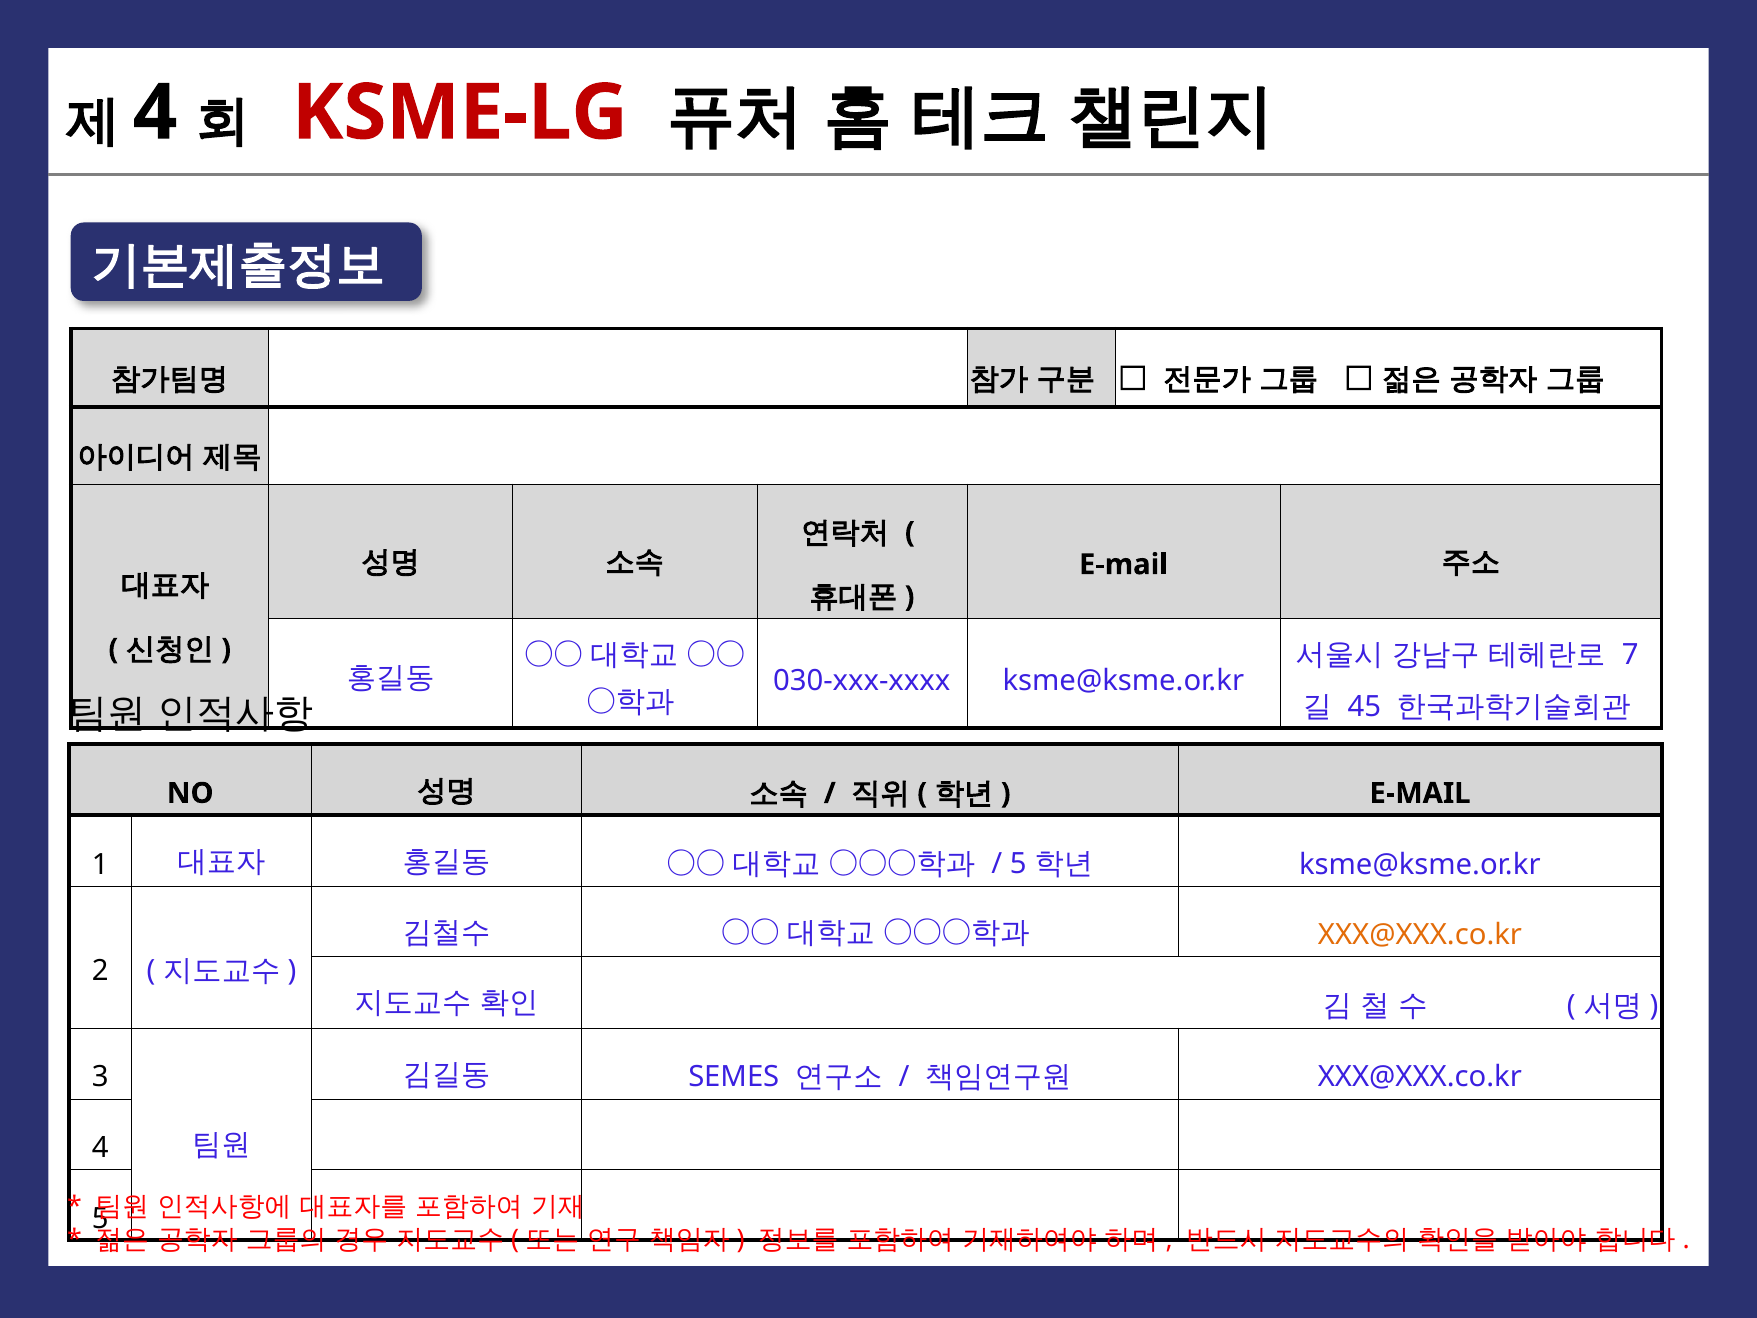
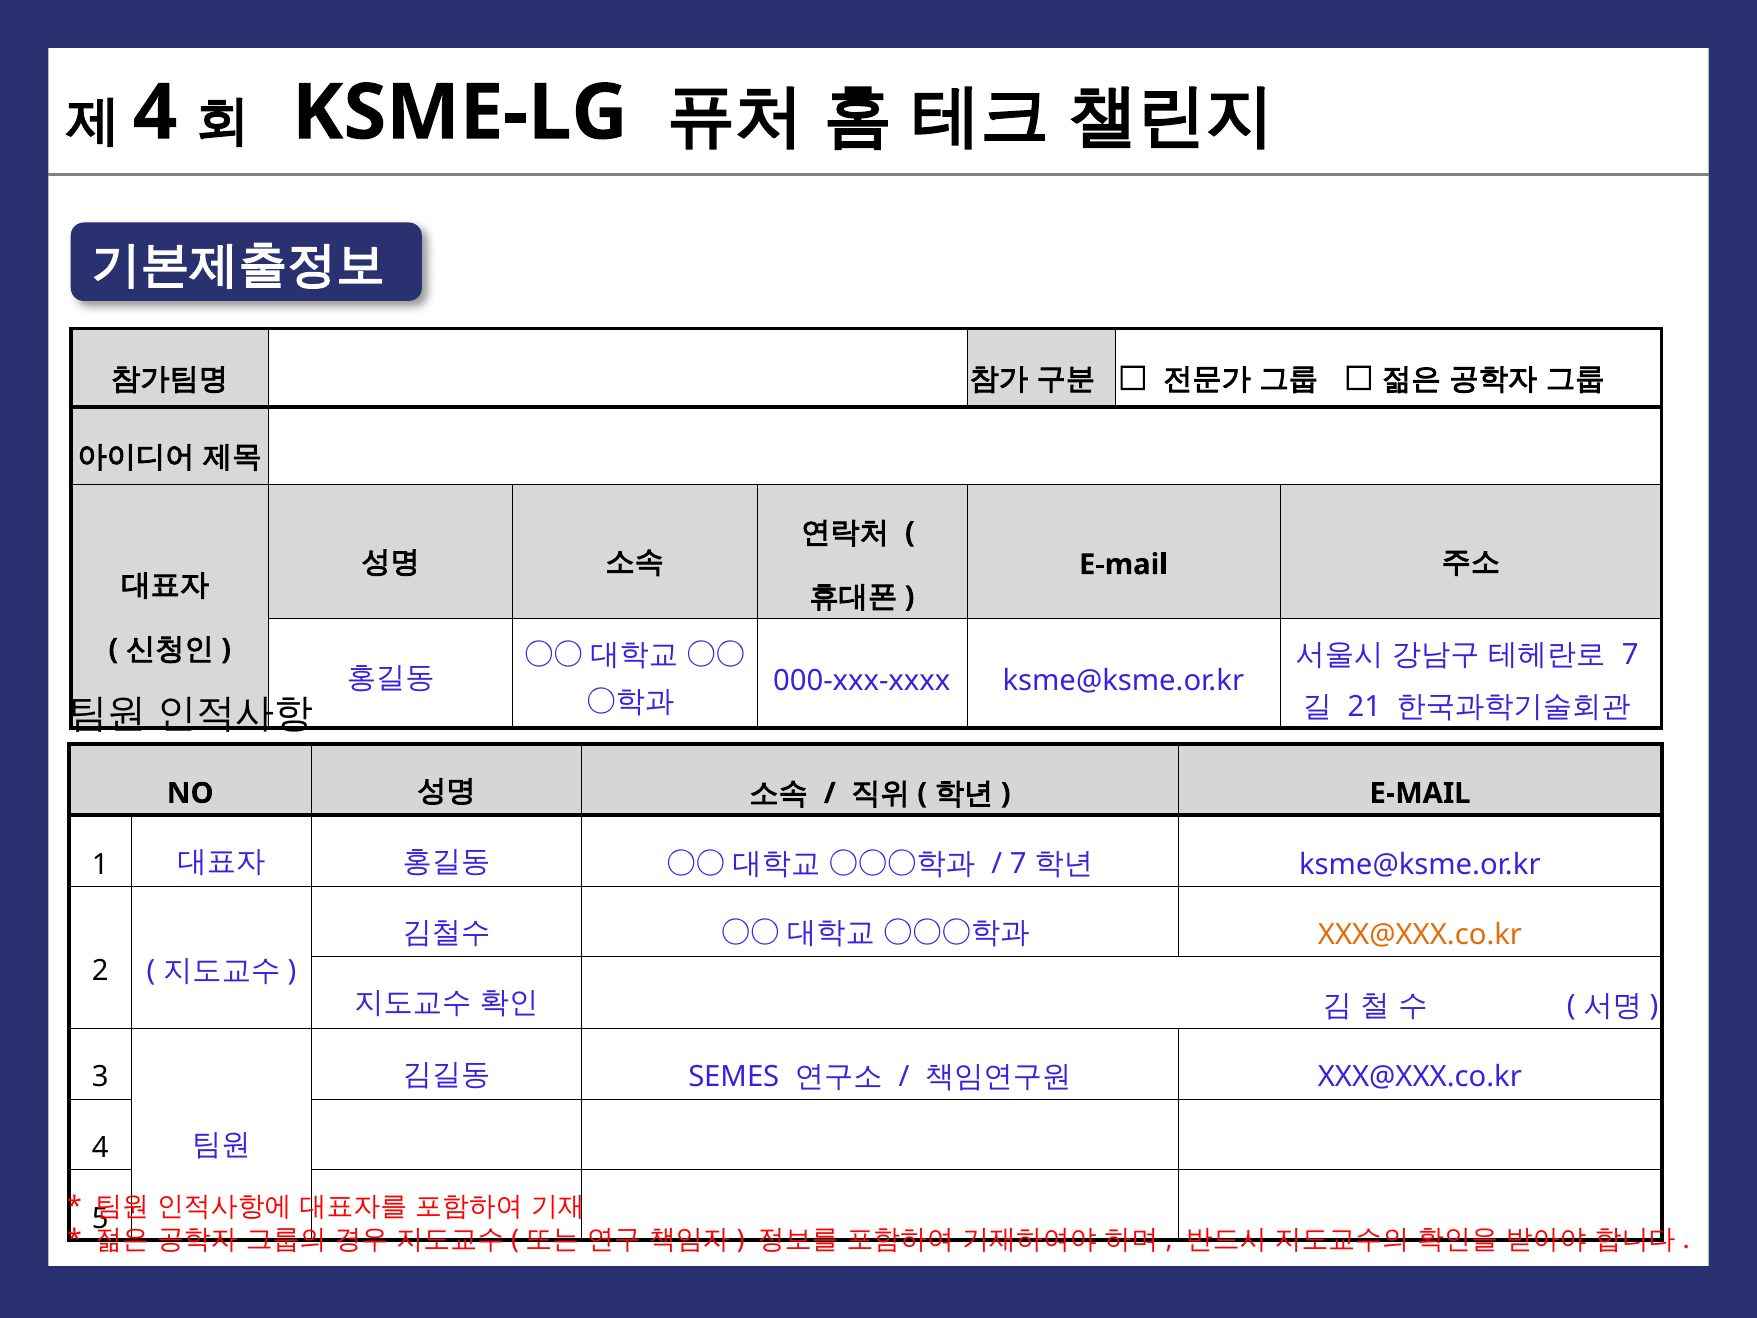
KSME-LG colour: red -> black (460, 113)
030-xxx-xxxx: 030-xxx-xxxx -> 000-xxx-xxxx (862, 680)
45: 45 -> 21 (1364, 706)
5: 5 -> 7 (1018, 864)
